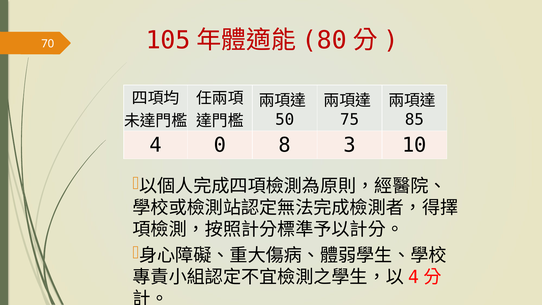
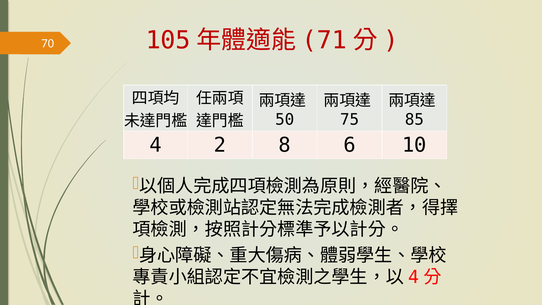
80: 80 -> 71 (324, 40)
0: 0 -> 2 (220, 145)
3: 3 -> 6 (350, 145)
